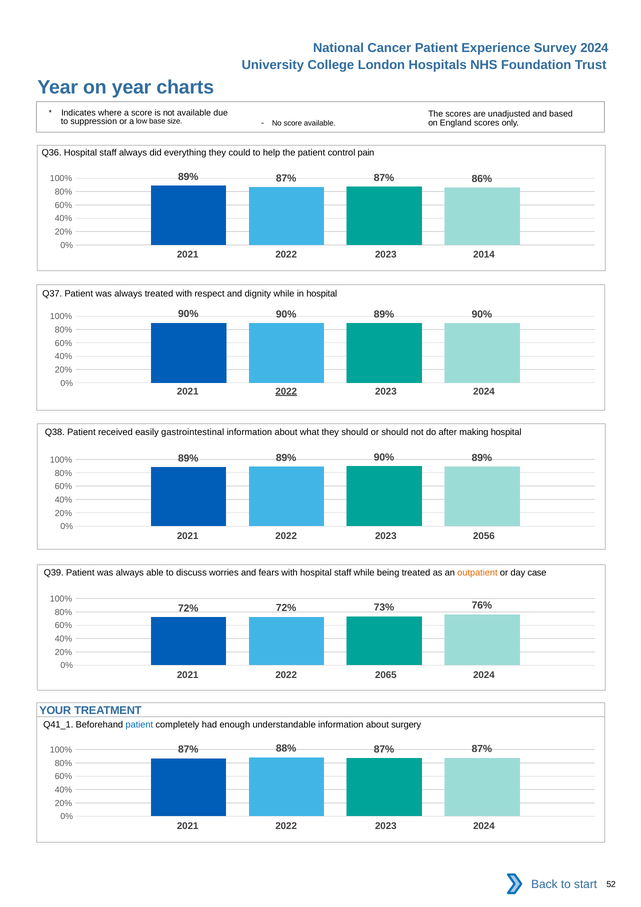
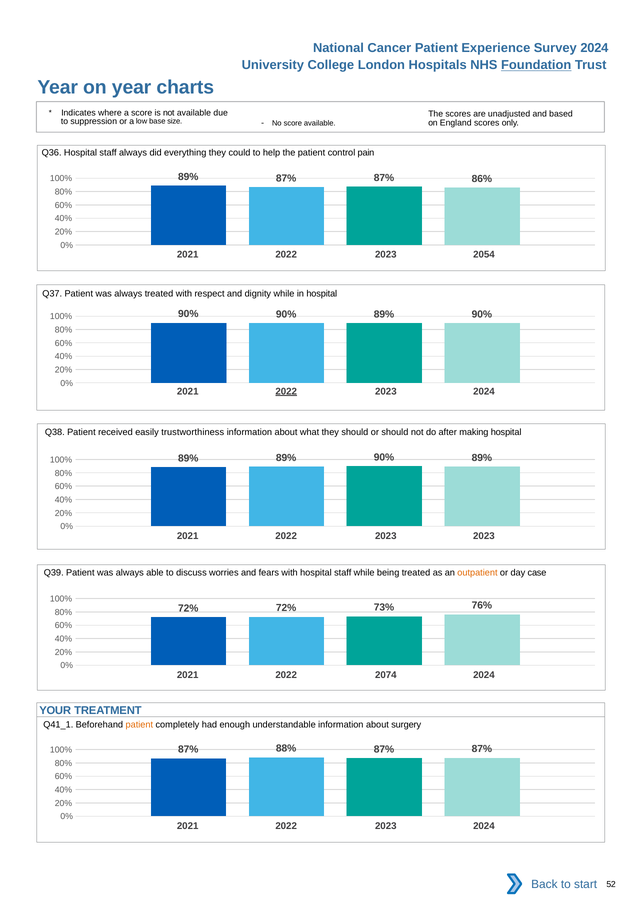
Foundation underline: none -> present (536, 65)
2014: 2014 -> 2054 (484, 255)
gastrointestinal: gastrointestinal -> trustworthiness (193, 432)
2023 2056: 2056 -> 2023 (484, 536)
2065: 2065 -> 2074 (386, 675)
patient colour: blue -> orange (139, 725)
